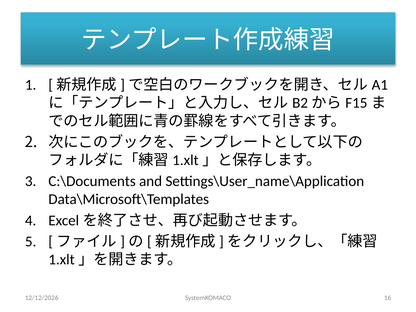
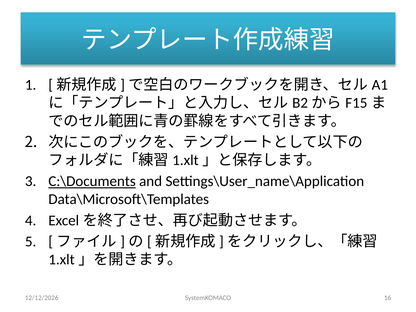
C:\Documents underline: none -> present (92, 181)
